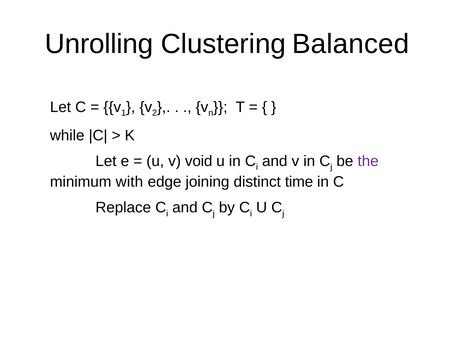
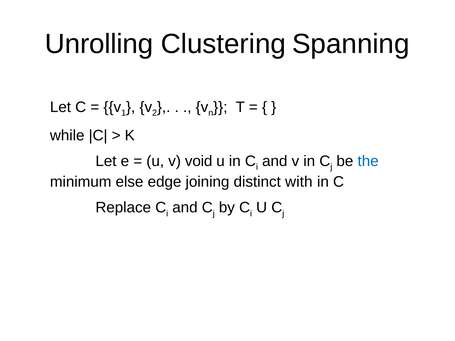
Balanced: Balanced -> Spanning (351, 44)
the colour: purple -> blue (368, 161)
with: with -> else (130, 182)
time: time -> with (299, 182)
